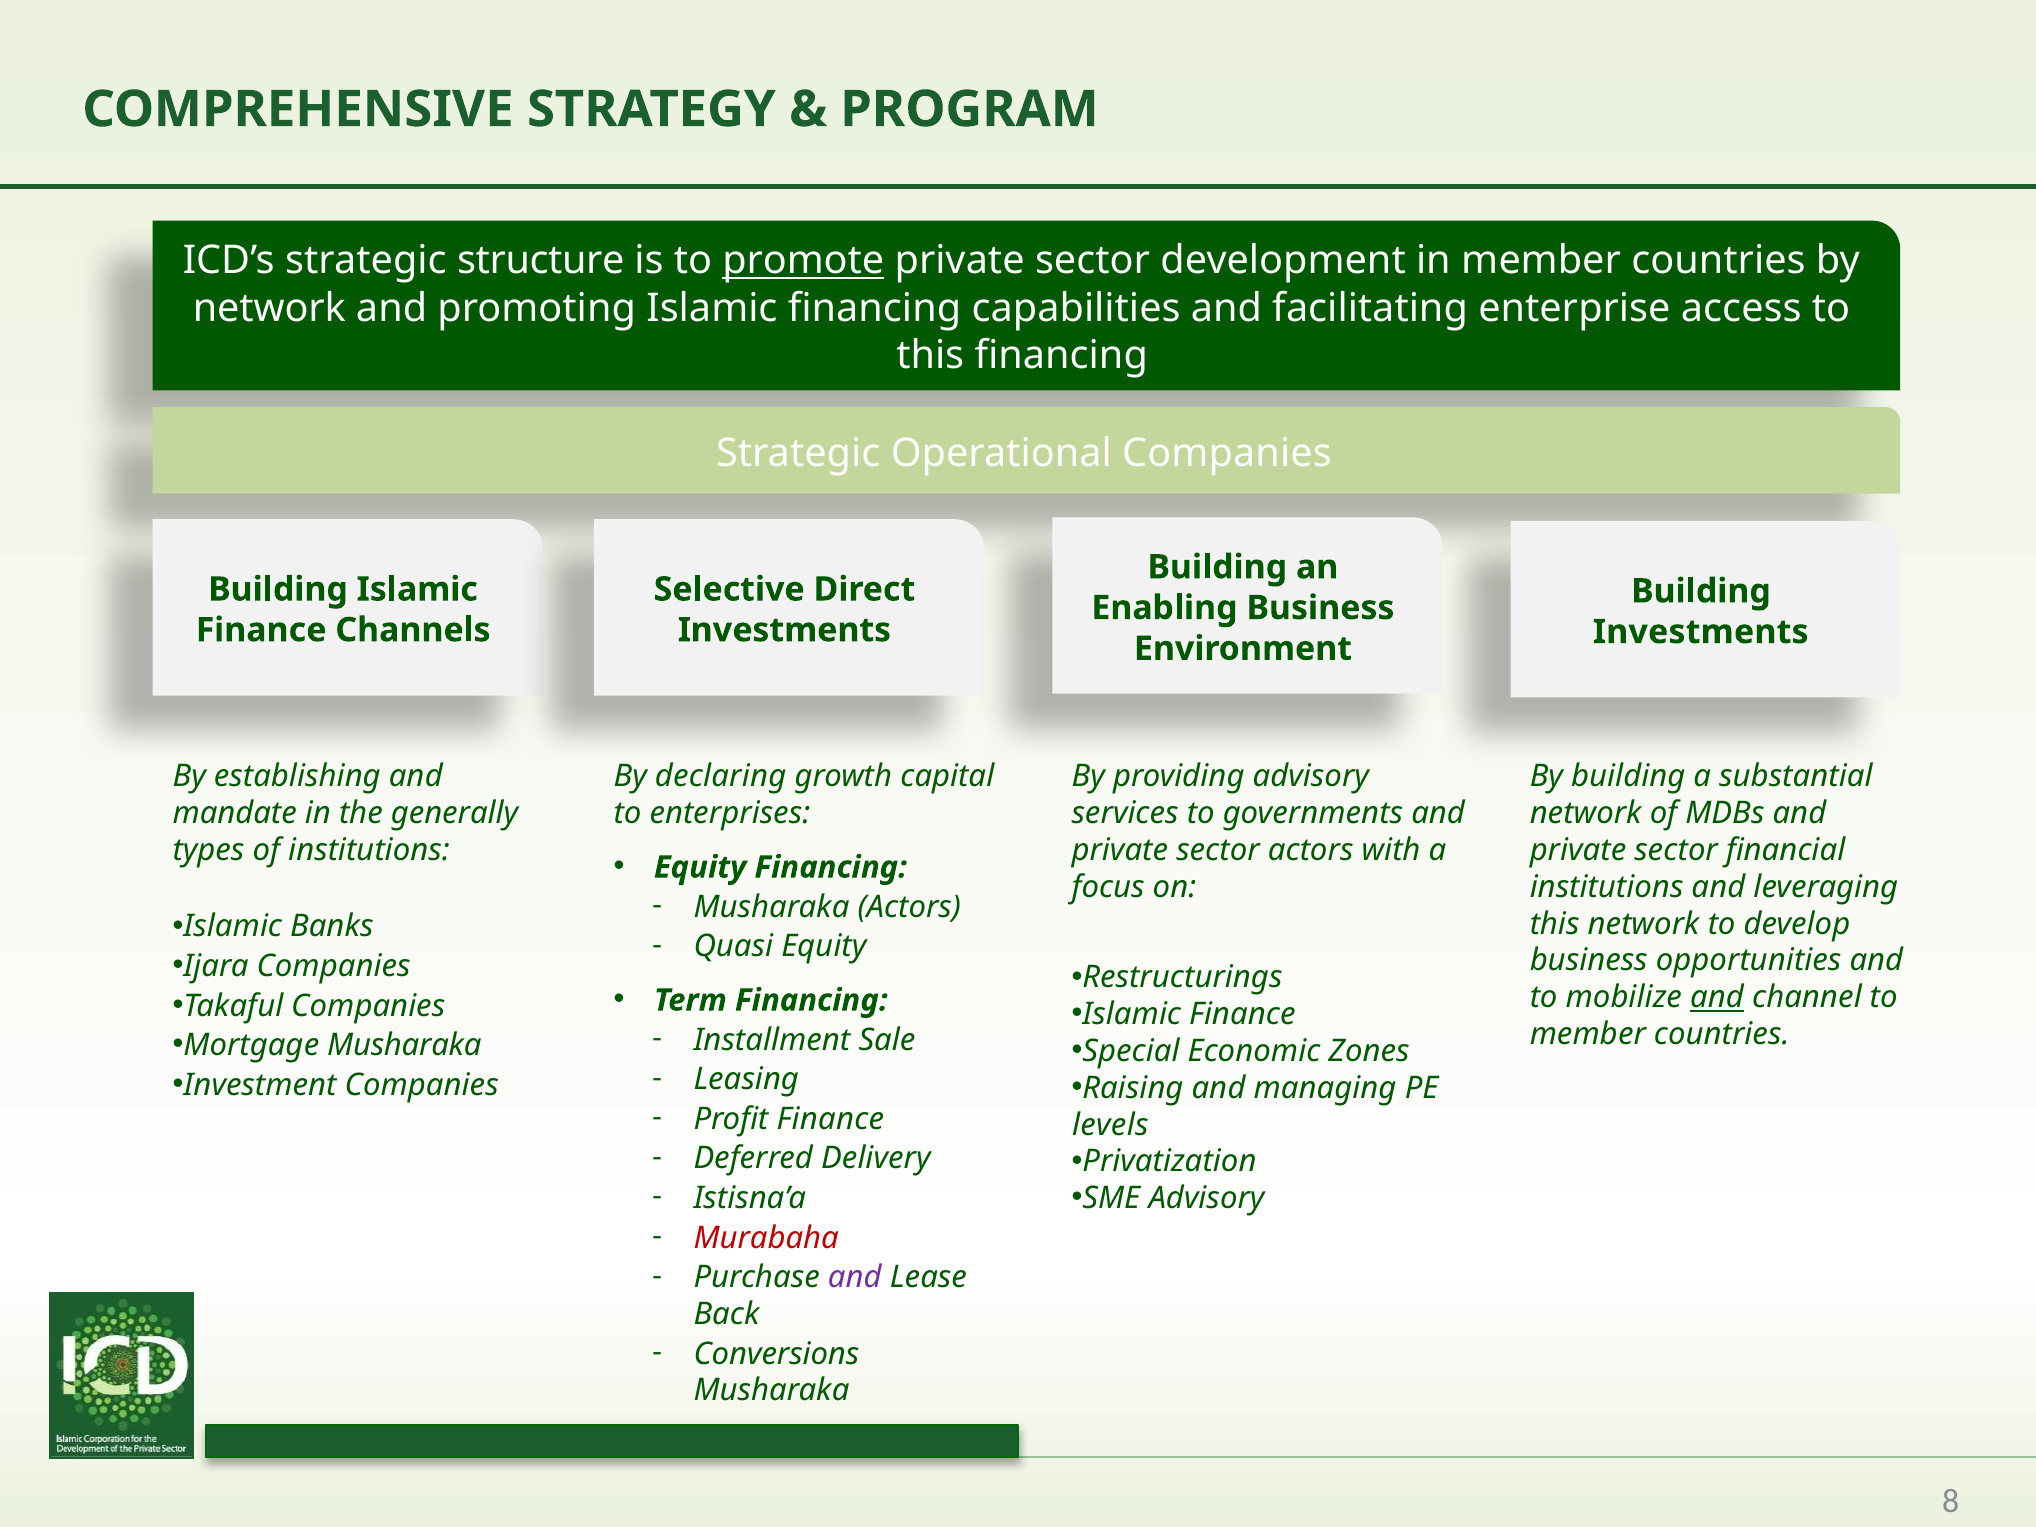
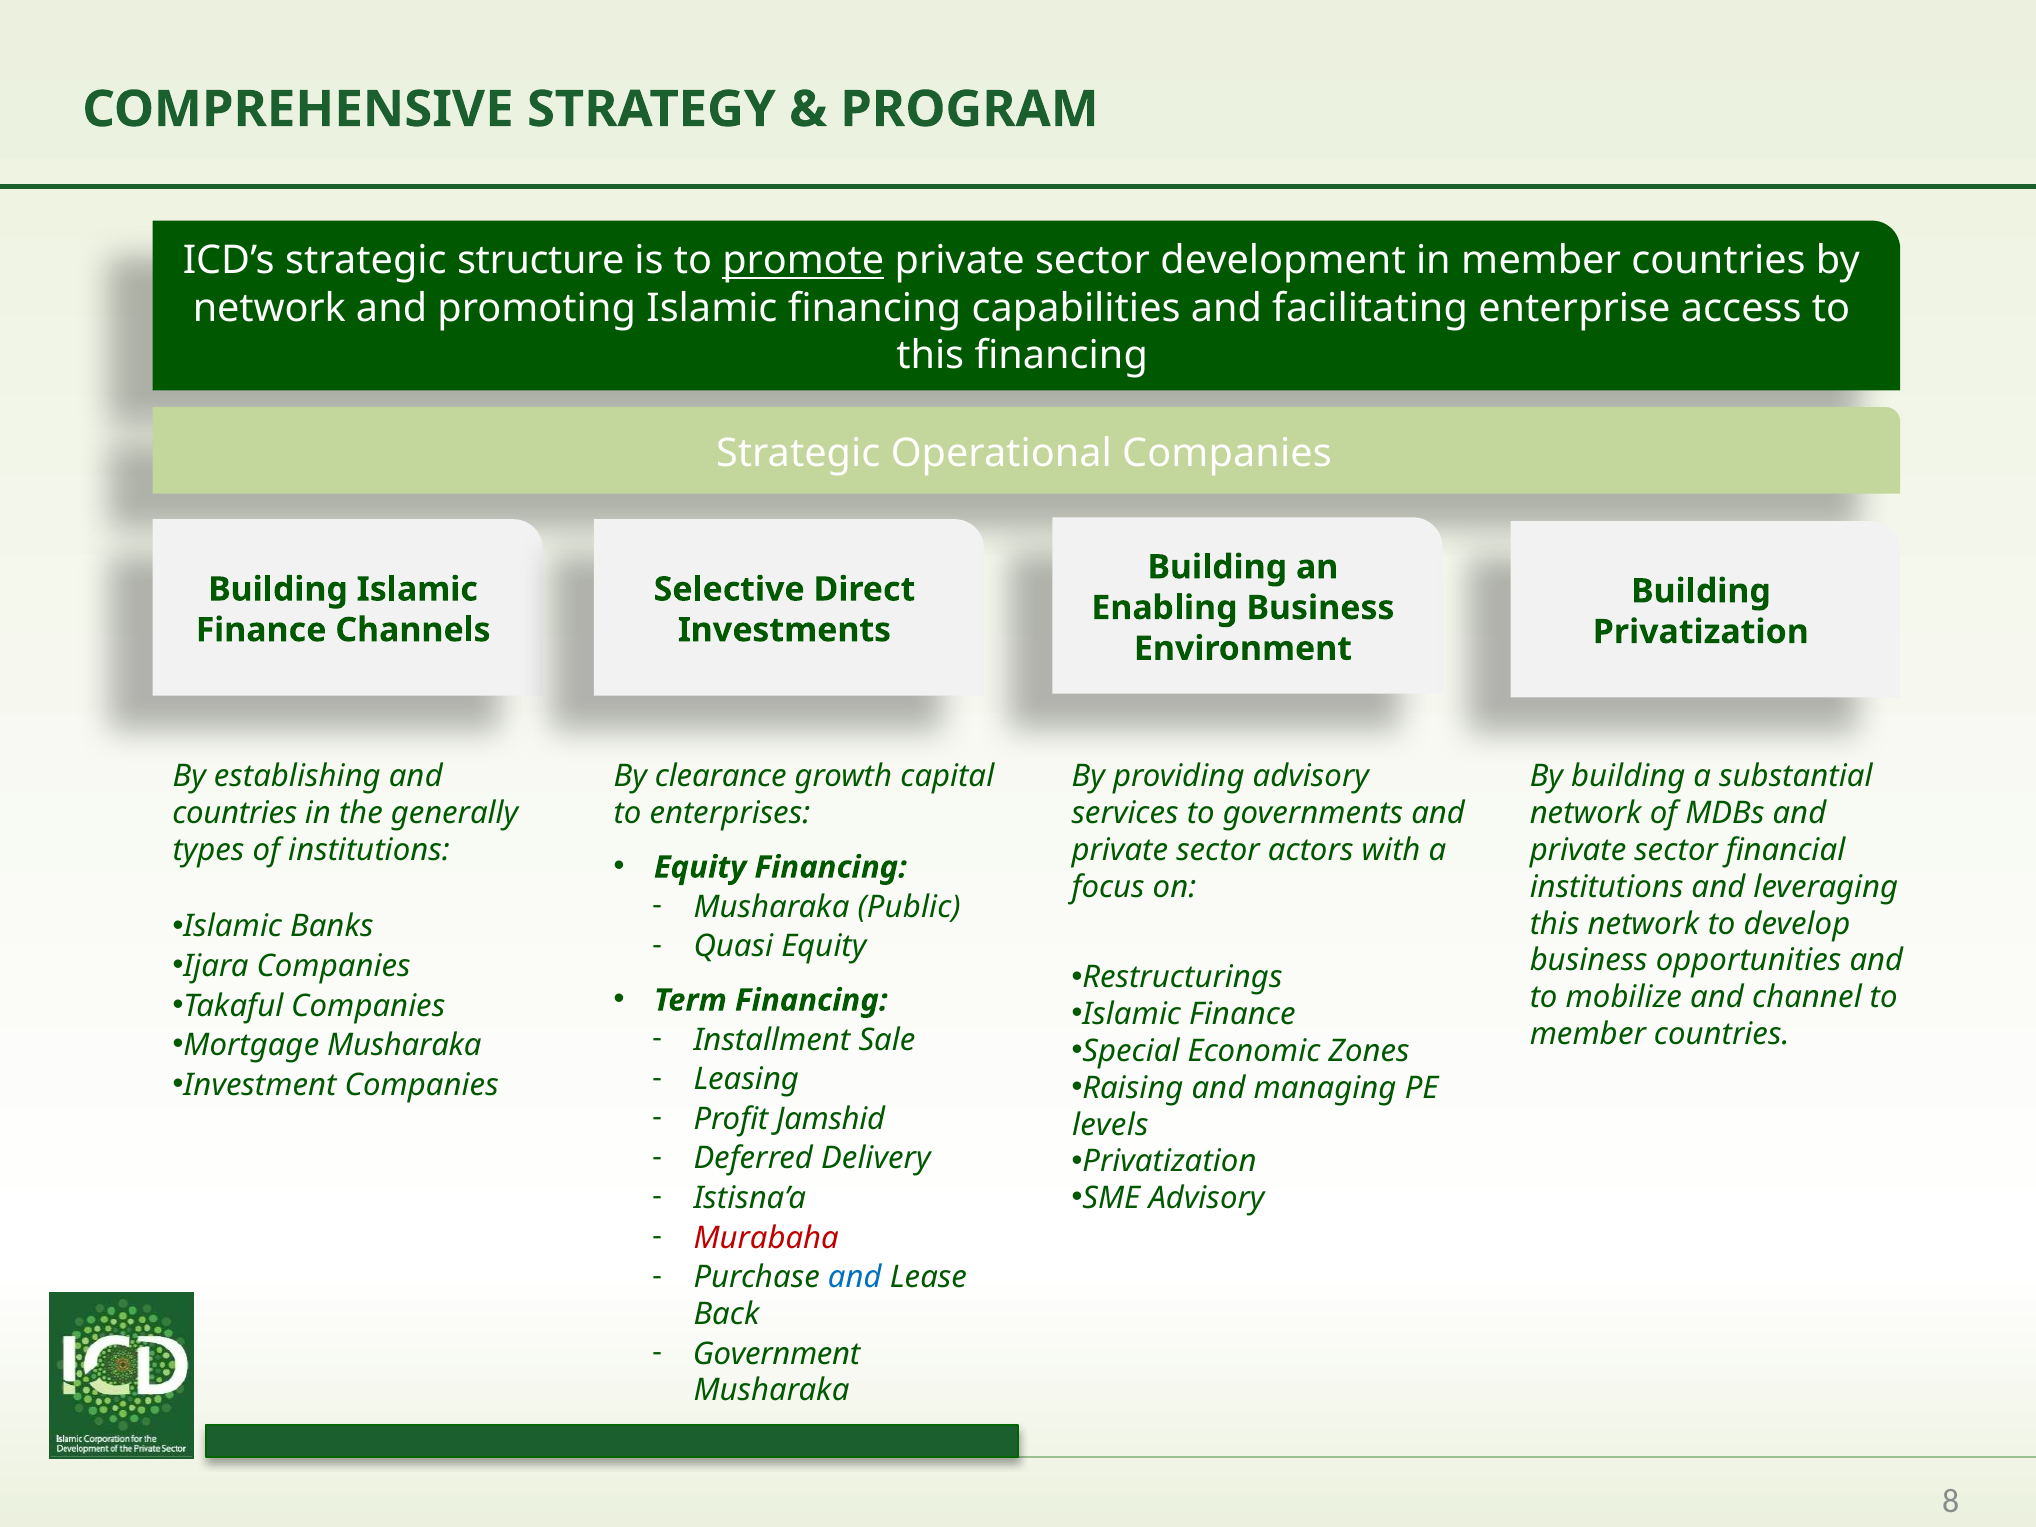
Investments: Investments -> Privatization (1701, 632)
declaring: declaring -> clearance (721, 777)
mandate: mandate -> countries (235, 814)
Musharaka Actors: Actors -> Public (909, 907)
and underline: present -> none (1717, 997)
Profit Finance: Finance -> Jamshid (831, 1119)
and colour: purple -> blue (855, 1277)
Conversions: Conversions -> Government (777, 1354)
